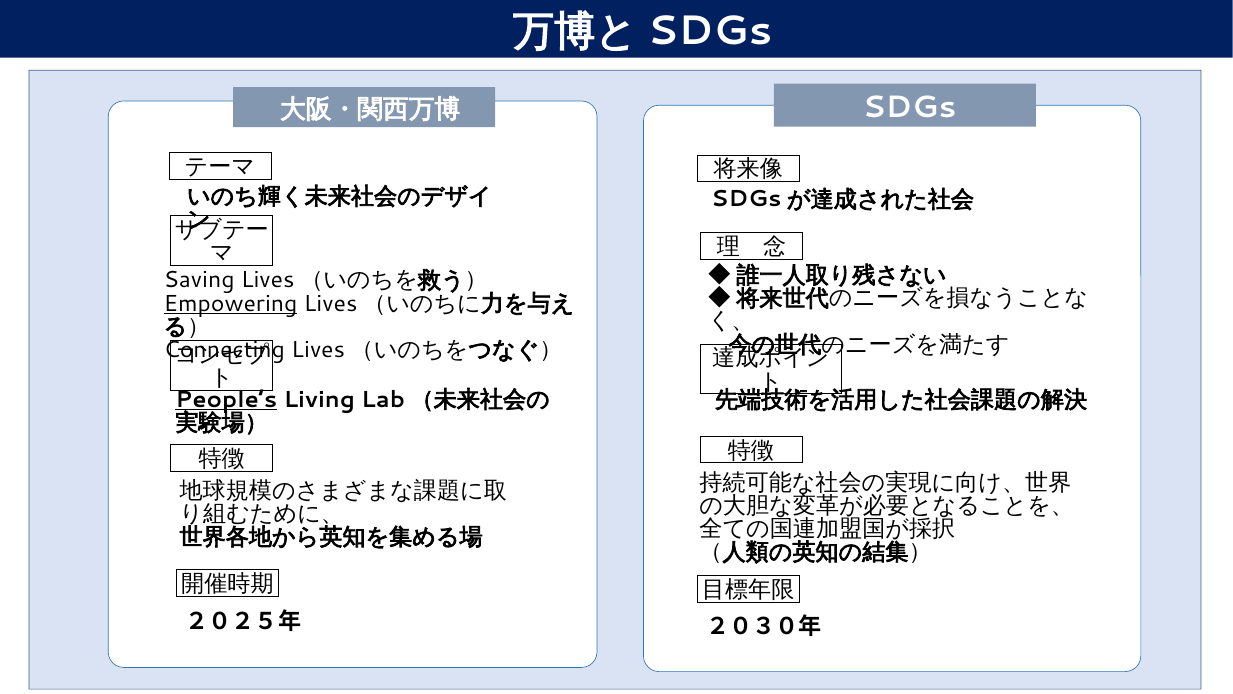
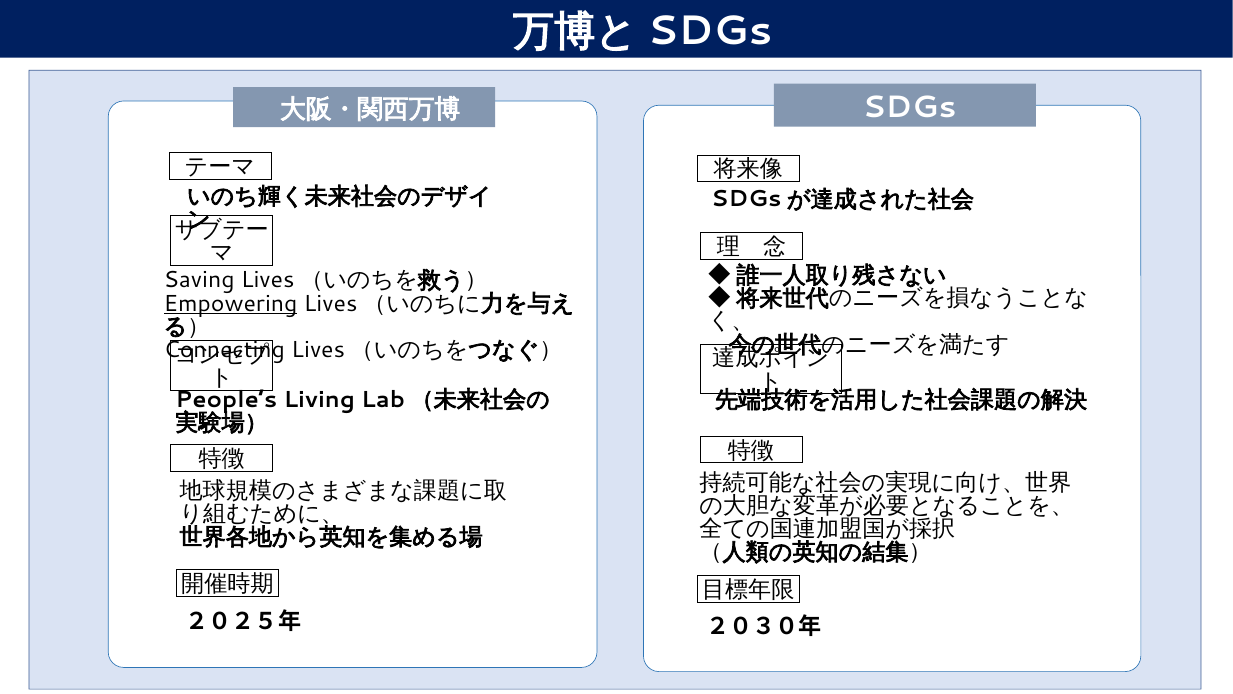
People’s underline: present -> none (226, 399)
